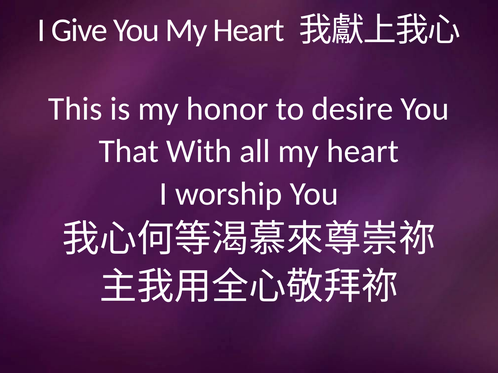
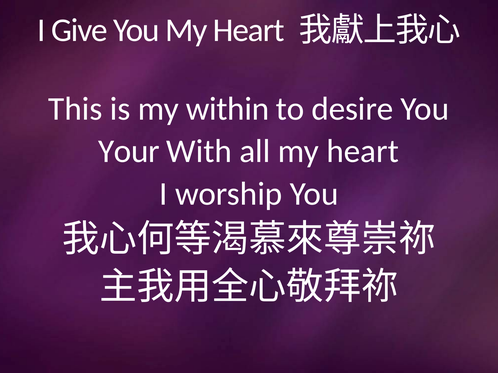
honor: honor -> within (228, 109)
That: That -> Your (129, 152)
